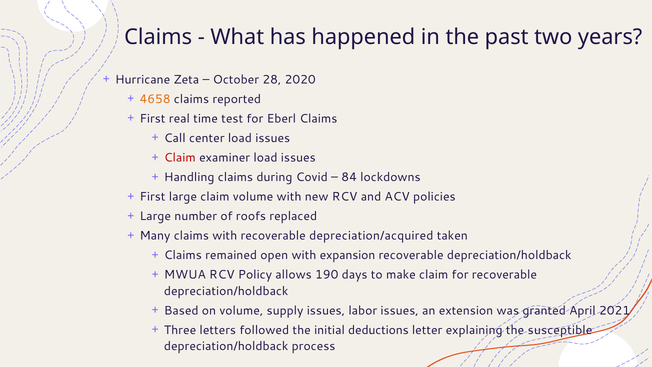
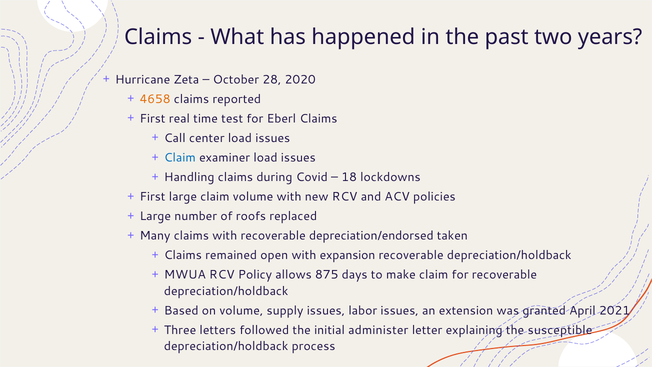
Claim colour: red -> blue (180, 158)
84: 84 -> 18 (349, 177)
depreciation/acquired: depreciation/acquired -> depreciation/endorsed (371, 236)
190: 190 -> 875 (327, 275)
deductions: deductions -> administer (378, 330)
